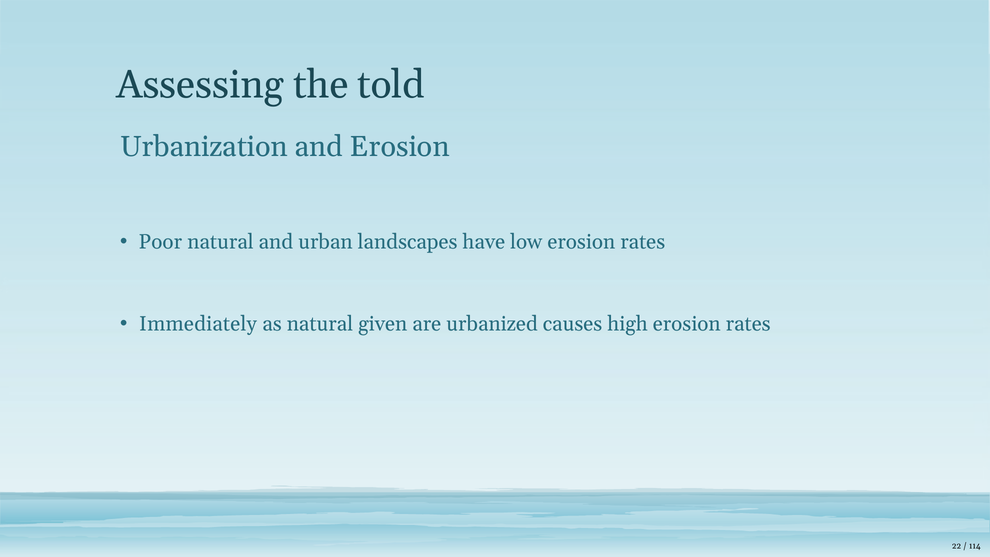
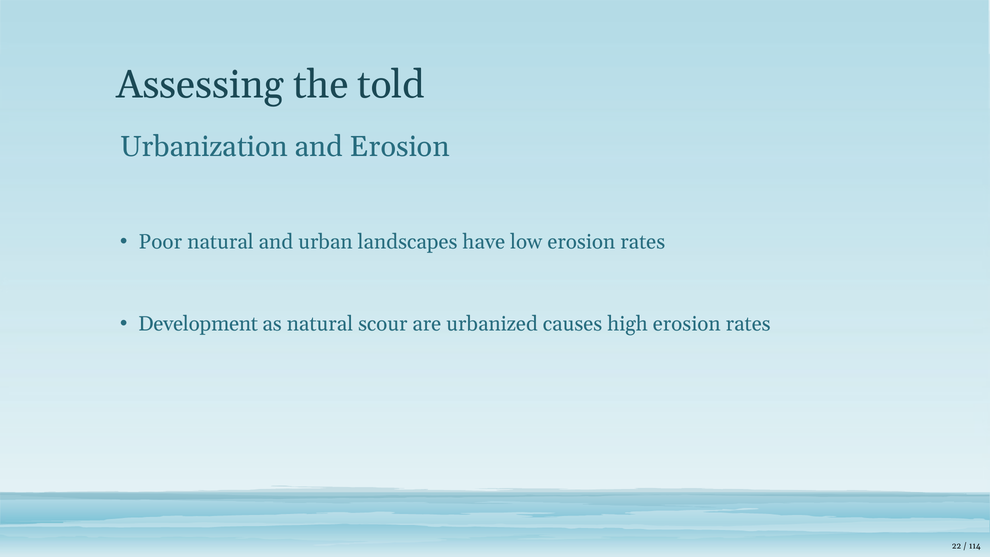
Immediately: Immediately -> Development (198, 324)
given: given -> scour (383, 324)
